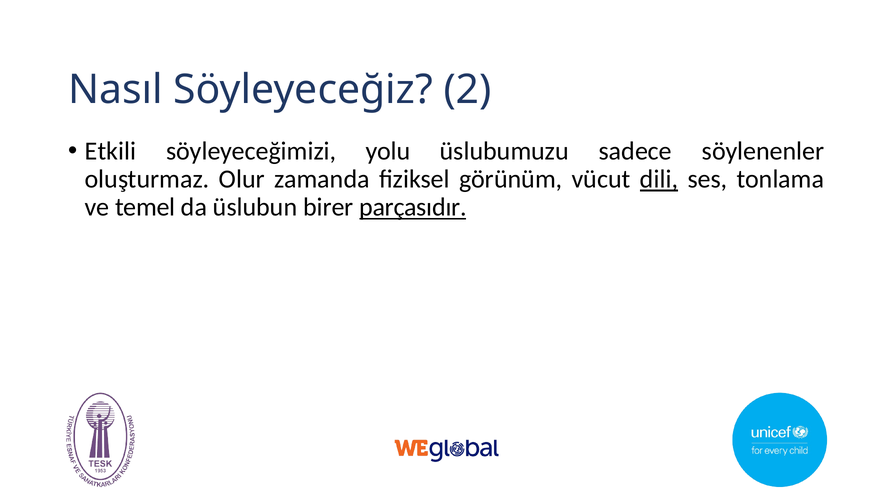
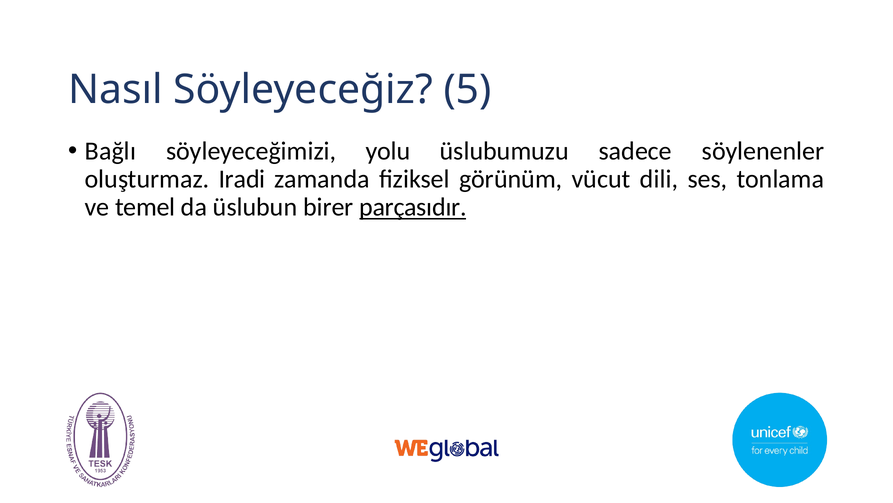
2: 2 -> 5 (468, 90)
Etkili: Etkili -> Bağlı (110, 151)
Olur: Olur -> Iradi (242, 179)
dili underline: present -> none (659, 179)
